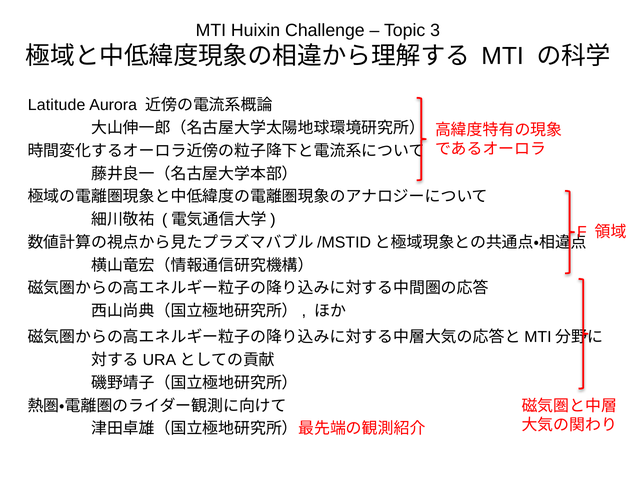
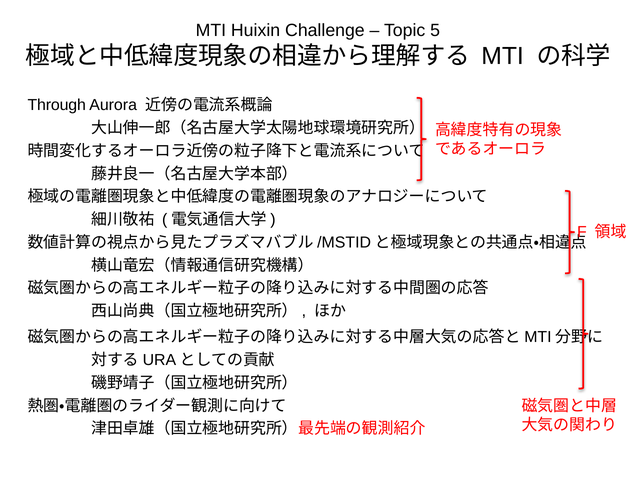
3: 3 -> 5 (435, 30)
Latitude: Latitude -> Through (57, 105)
